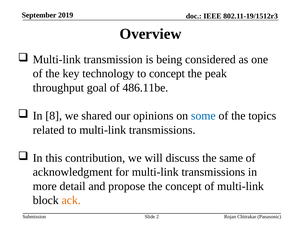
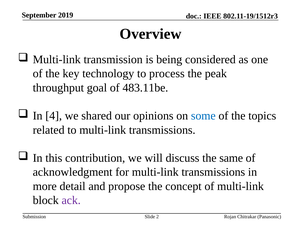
to concept: concept -> process (167, 74)
486.11be: 486.11be -> 483.11be (145, 88)
8: 8 -> 4 (54, 116)
ack colour: orange -> purple (71, 200)
